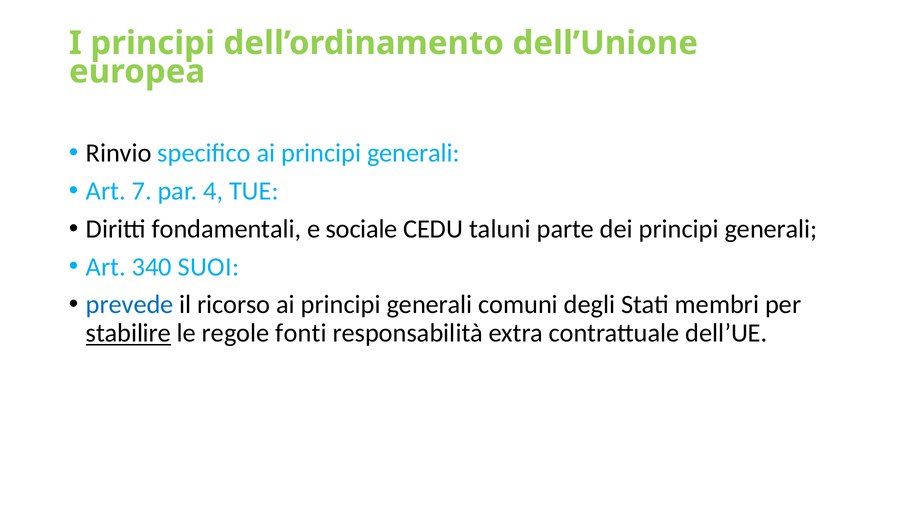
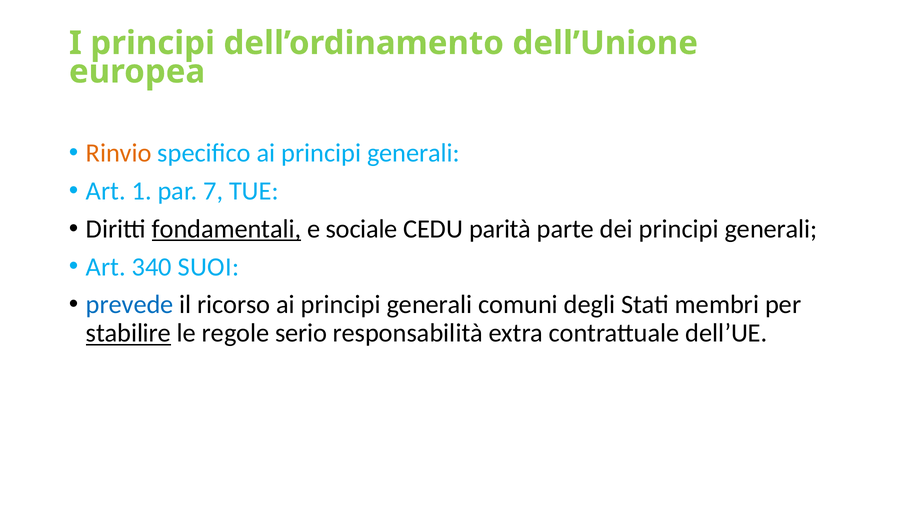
Rinvio colour: black -> orange (119, 153)
7: 7 -> 1 (142, 191)
4: 4 -> 7 (213, 191)
fondamentali underline: none -> present (227, 229)
taluni: taluni -> parità (500, 229)
fonti: fonti -> serio (301, 333)
